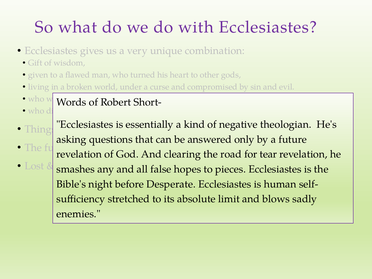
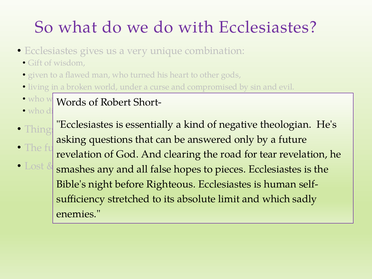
before Desperate: Desperate -> Righteous (171, 184)
blows: blows -> which (276, 199)
